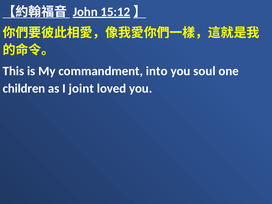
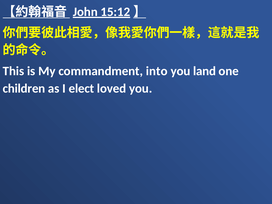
soul: soul -> land (205, 71)
joint: joint -> elect (81, 88)
